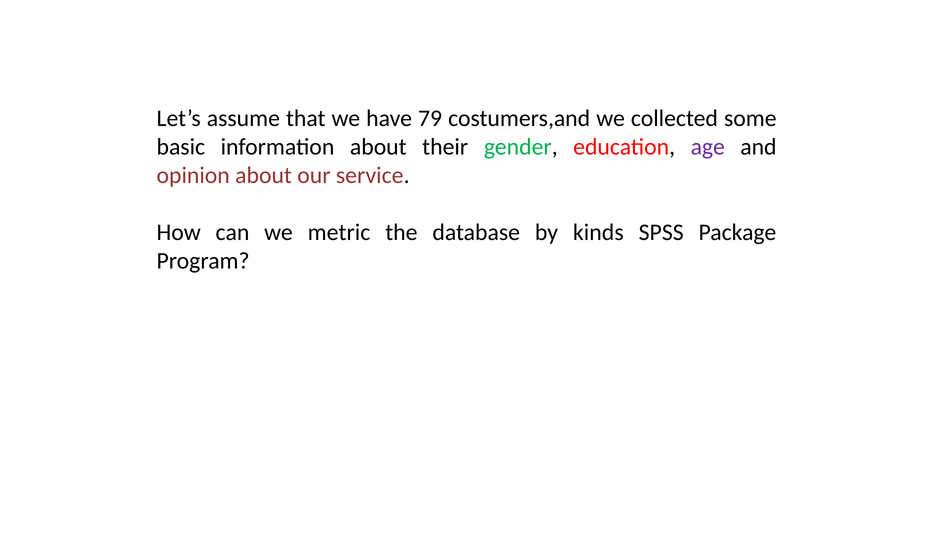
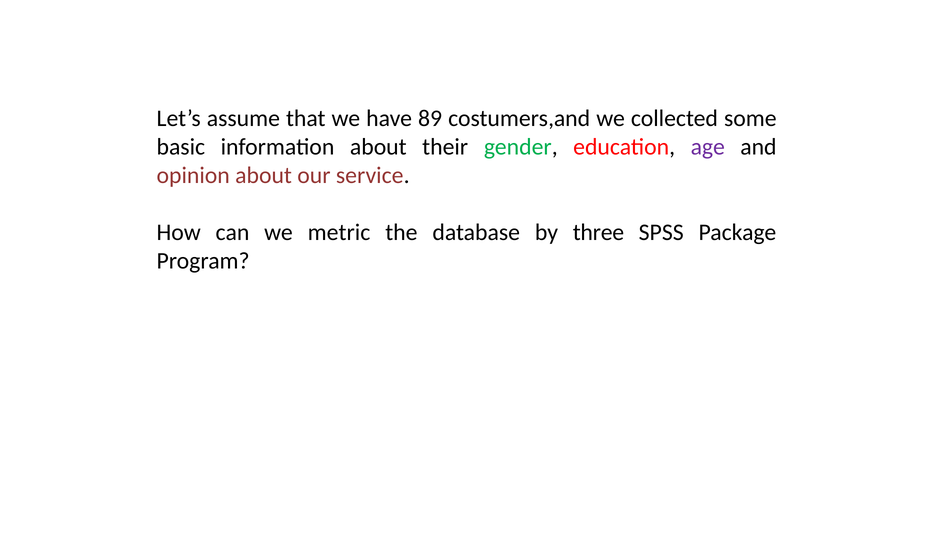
79: 79 -> 89 (430, 118)
kinds: kinds -> three (598, 232)
